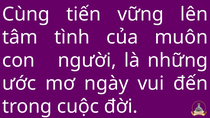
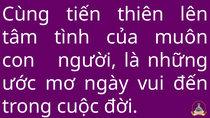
vững: vững -> thiên (141, 14)
